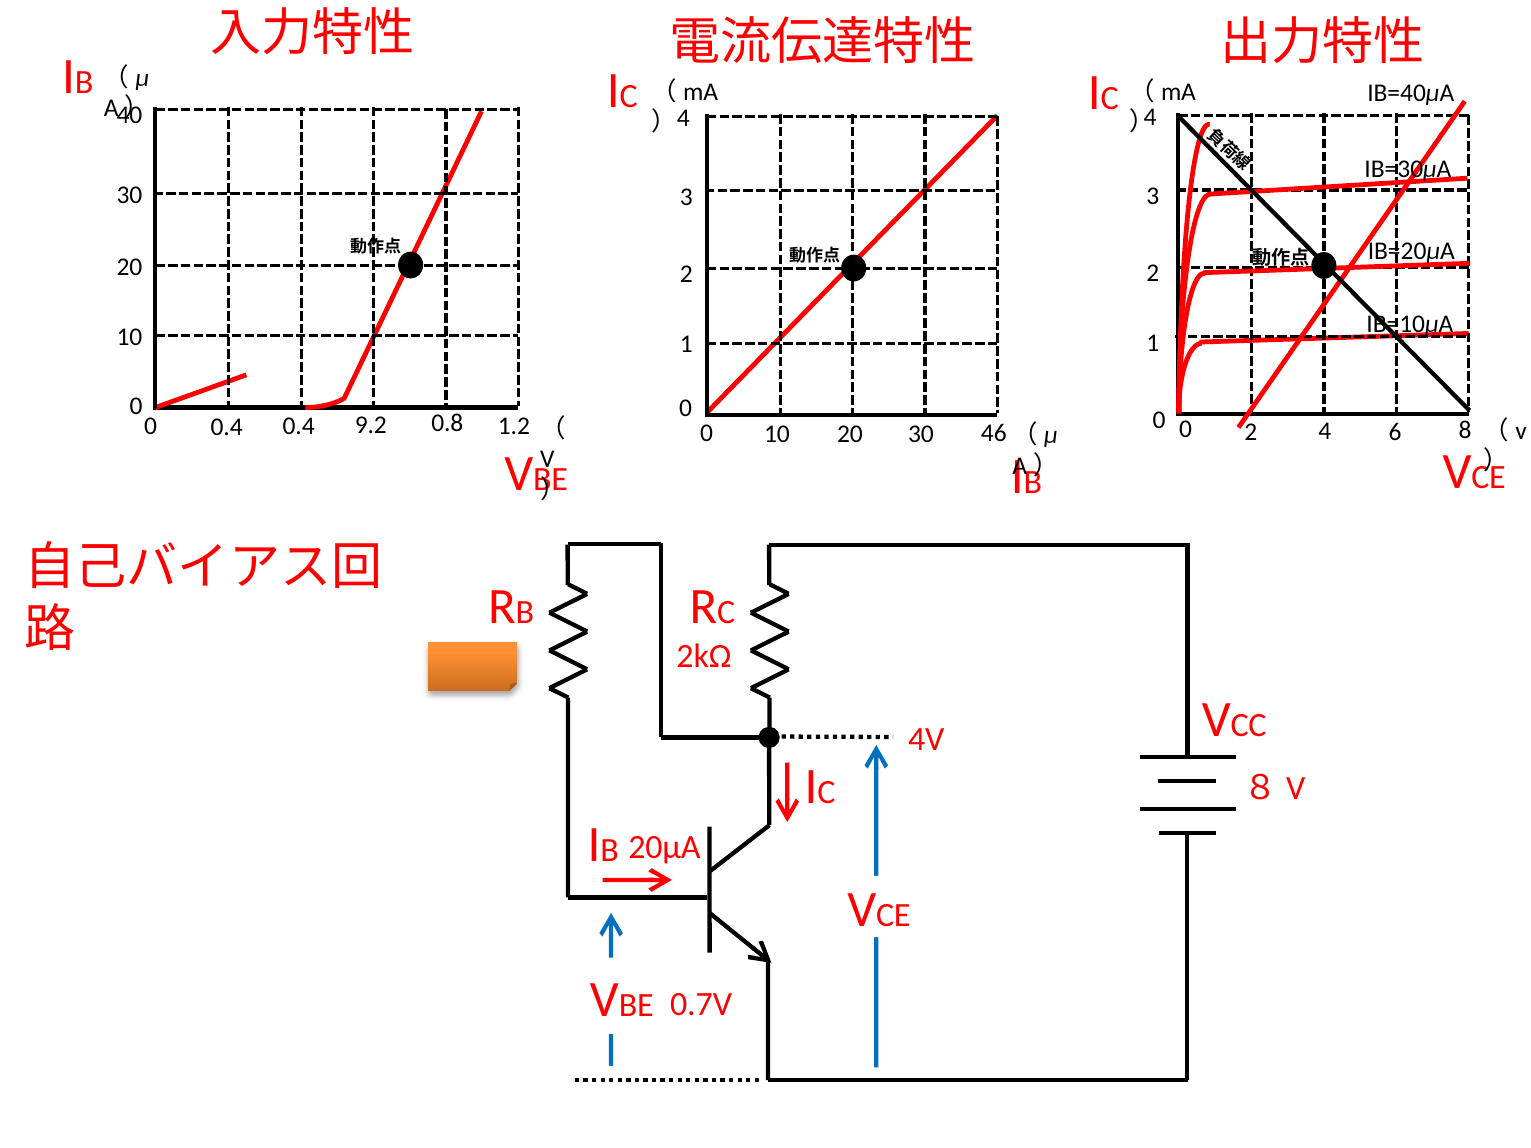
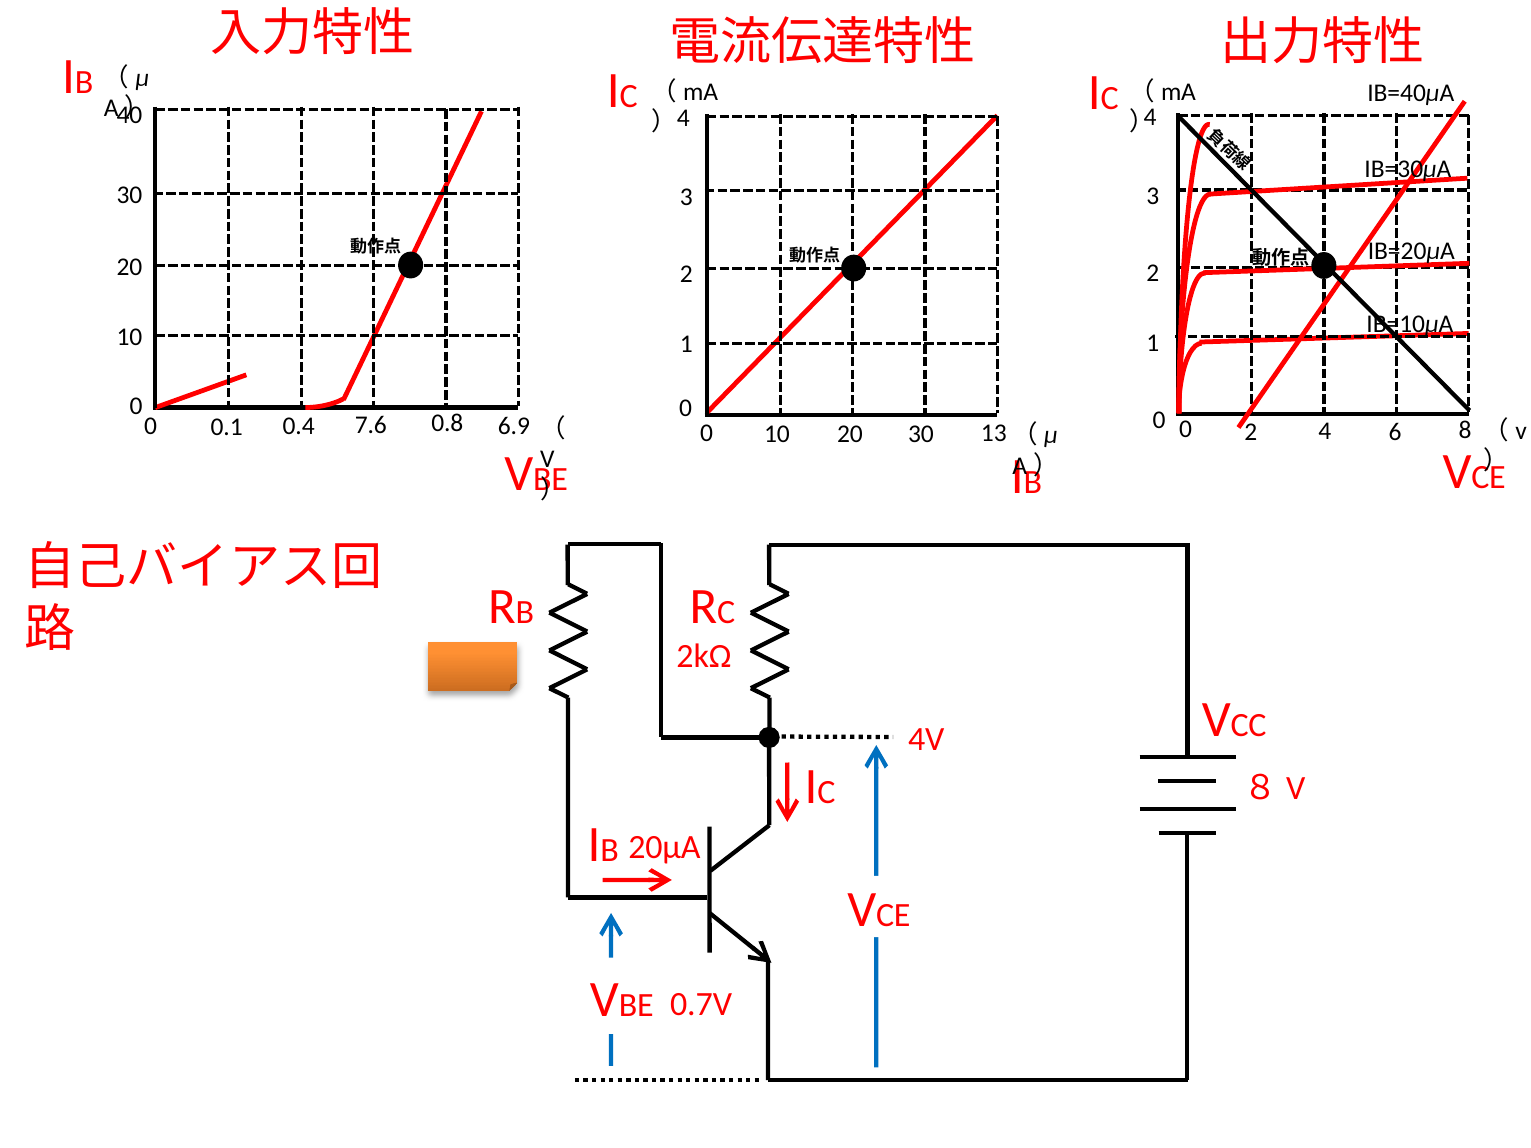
9.2: 9.2 -> 7.6 (371, 426)
1.2: 1.2 -> 6.9 (514, 426)
0.4: 0.4 -> 0.1 (227, 427)
46: 46 -> 13 (994, 434)
